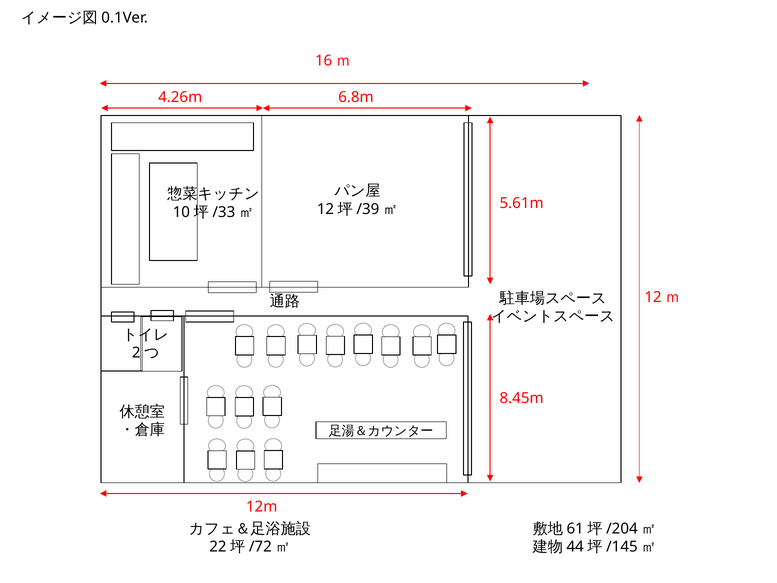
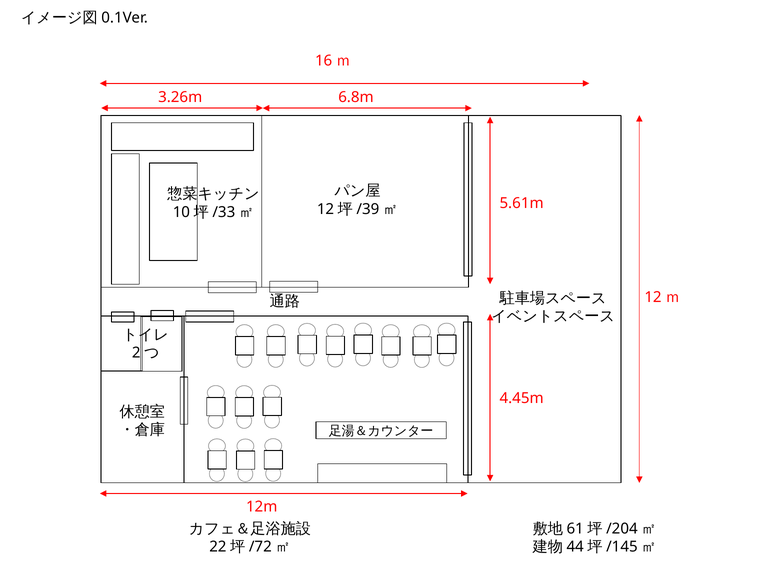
4.26m: 4.26m -> 3.26m (180, 97)
8.45m: 8.45m -> 4.45m (522, 398)
